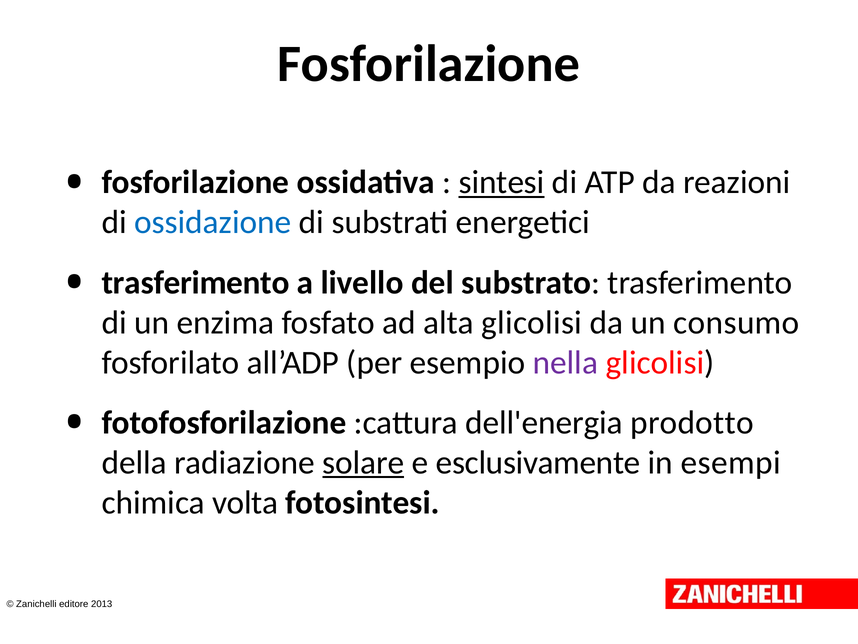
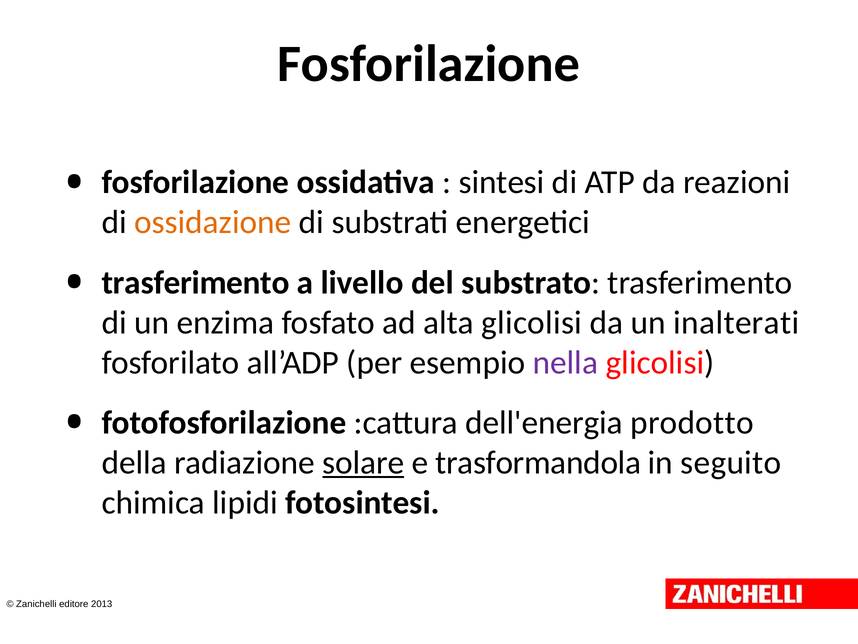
sintesi underline: present -> none (502, 182)
ossidazione colour: blue -> orange (213, 222)
consumo: consumo -> inalterati (736, 322)
esclusivamente: esclusivamente -> trasformandola (538, 462)
esempi: esempi -> seguito (731, 462)
volta: volta -> lipidi (245, 502)
